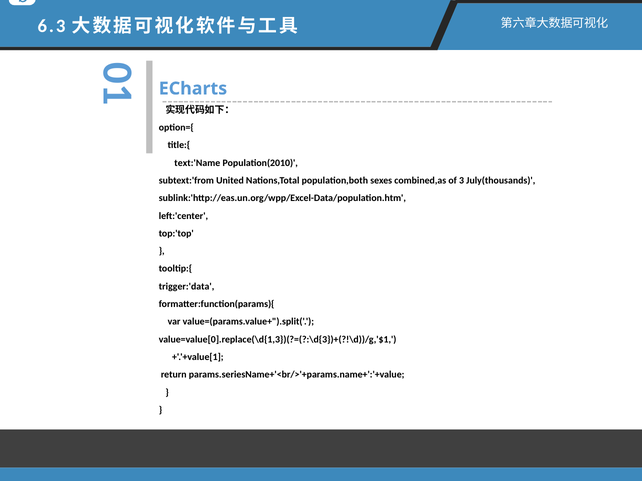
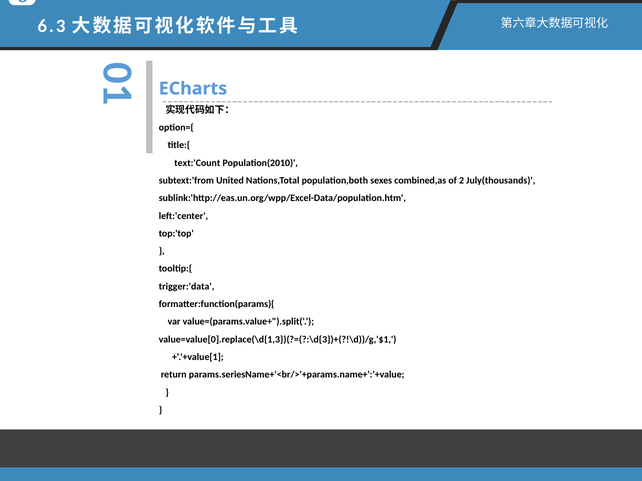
text:'Name: text:'Name -> text:'Count (197, 163)
3: 3 -> 2 (462, 181)
